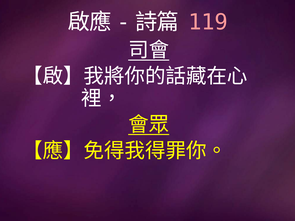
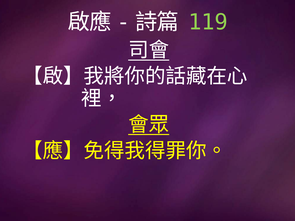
119 colour: pink -> light green (208, 22)
